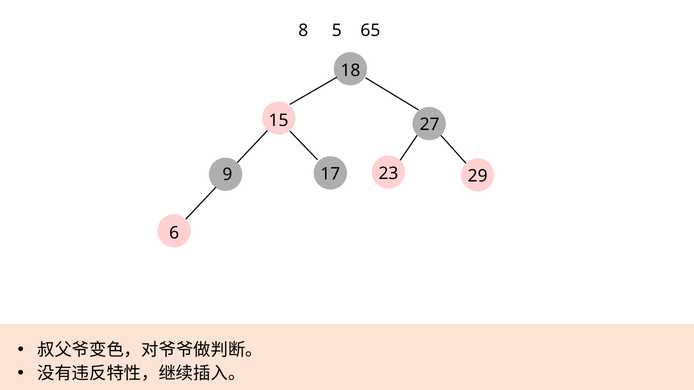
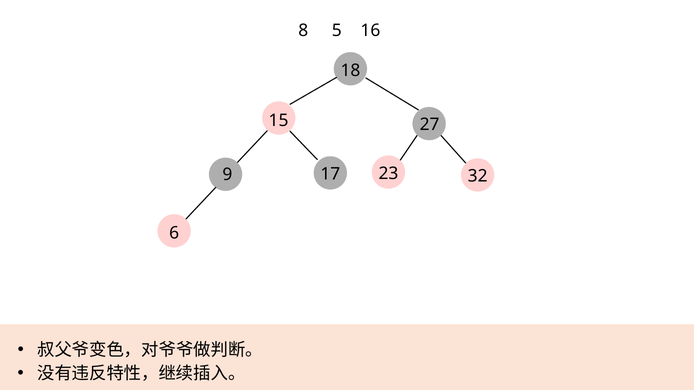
65: 65 -> 16 (370, 30)
29: 29 -> 32 (478, 176)
